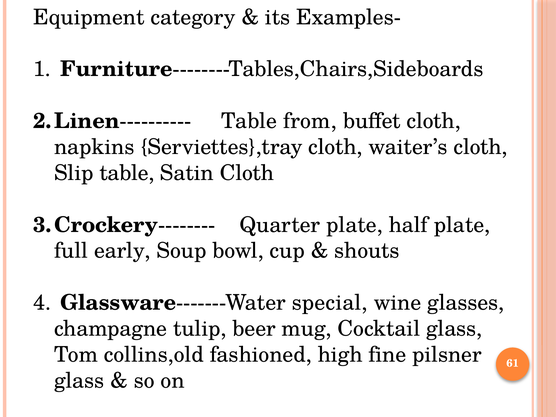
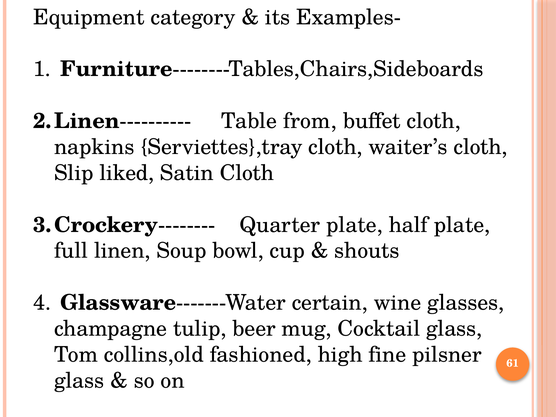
Slip table: table -> liked (127, 173)
early: early -> linen (122, 251)
special: special -> certain (330, 303)
